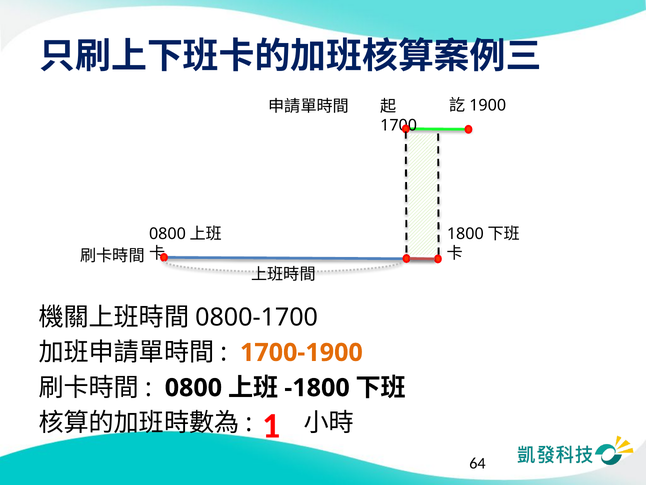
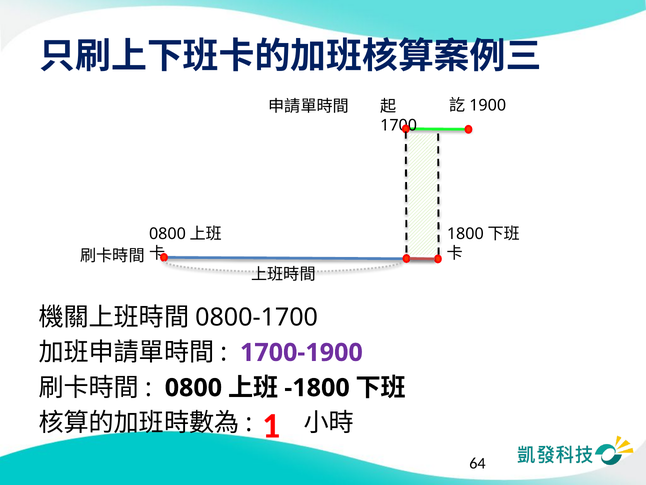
1700-1900 colour: orange -> purple (301, 352)
